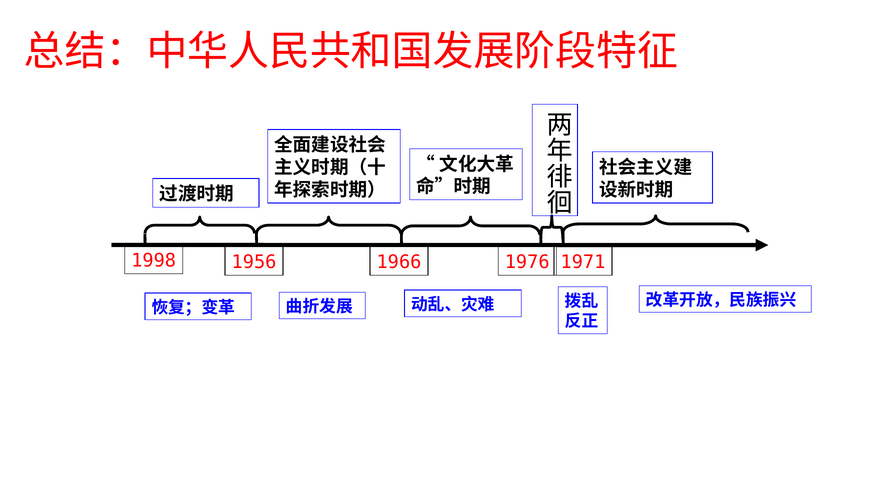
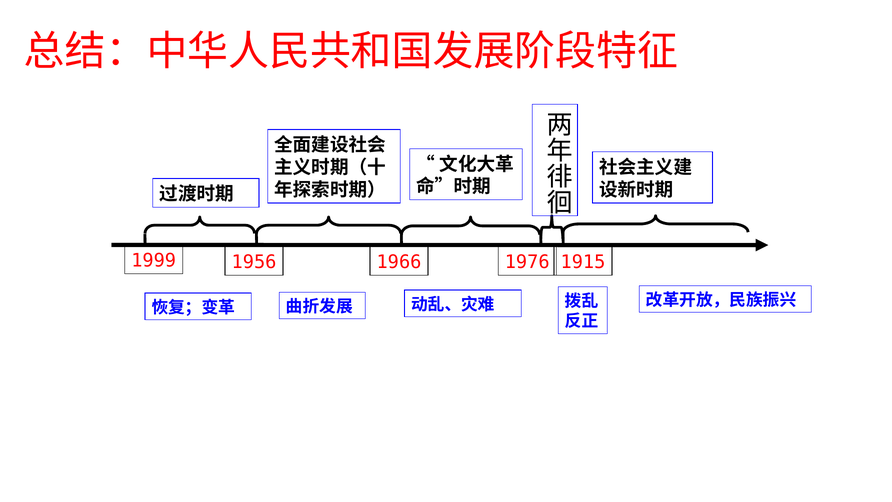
1998: 1998 -> 1999 (154, 261)
1971: 1971 -> 1915 (583, 262)
